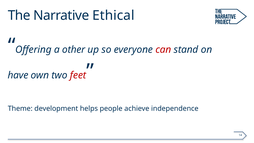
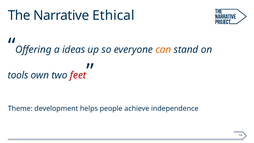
other: other -> ideas (74, 50)
can colour: red -> orange (163, 50)
have: have -> tools (18, 75)
